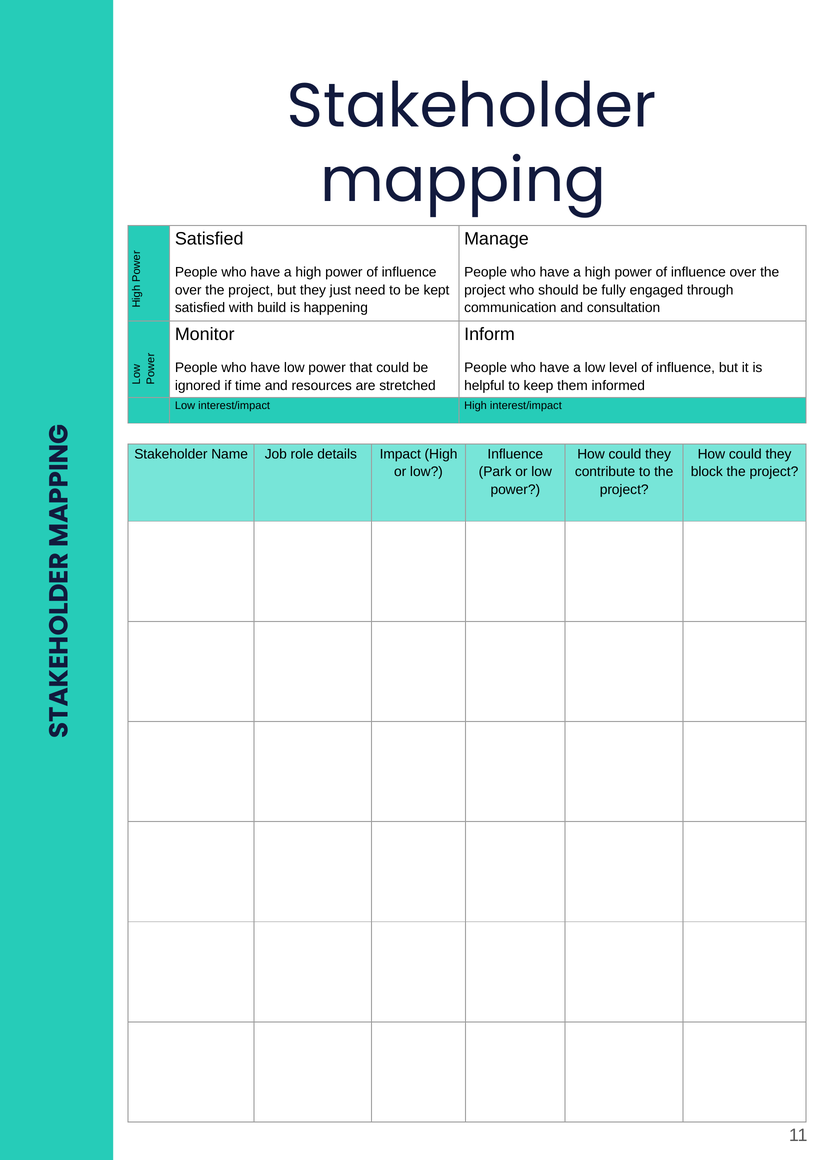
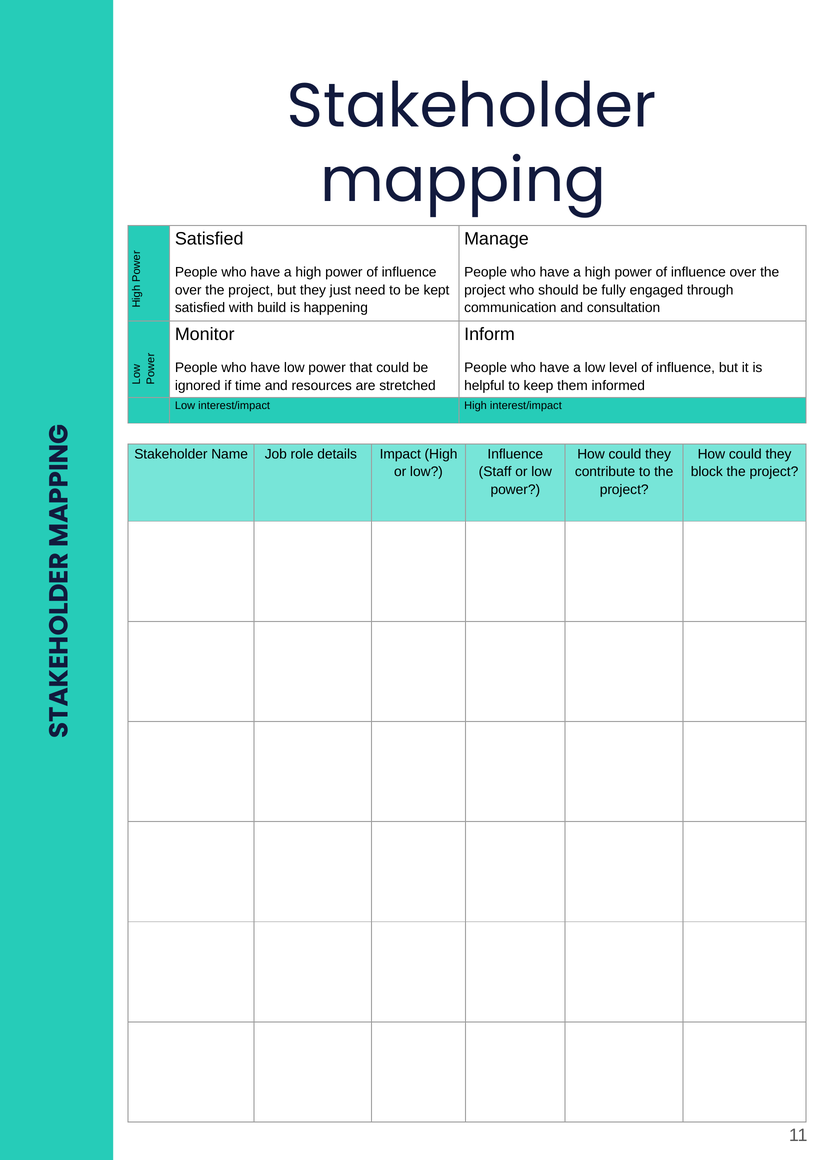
Park: Park -> Staff (495, 472)
